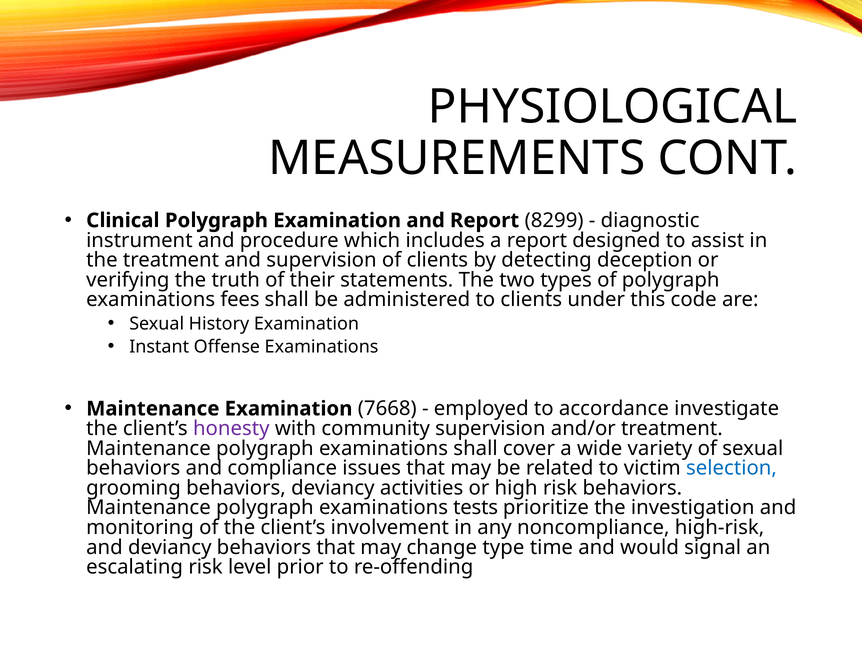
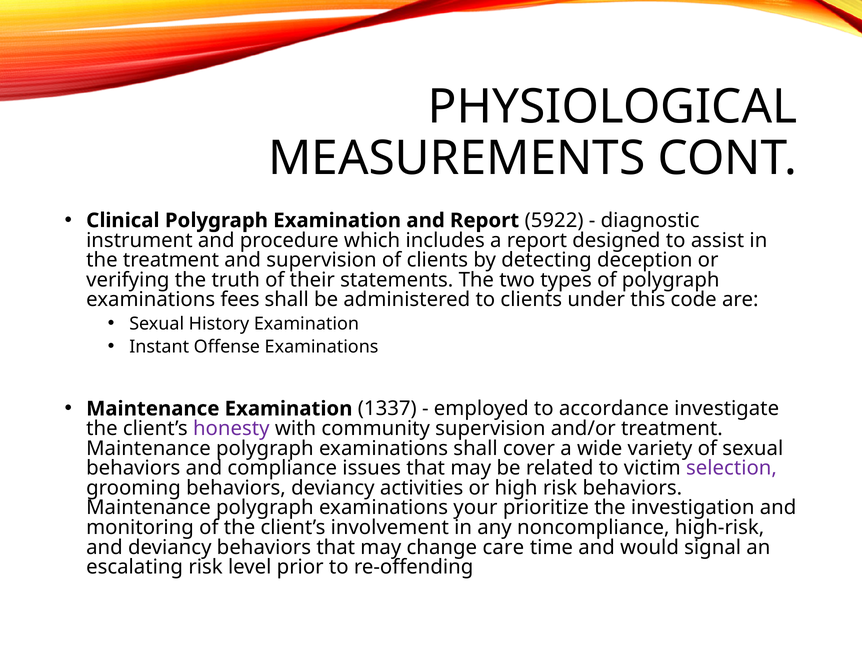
8299: 8299 -> 5922 (554, 220)
7668: 7668 -> 1337 (387, 408)
selection colour: blue -> purple (731, 468)
tests: tests -> your (475, 507)
type: type -> care (503, 547)
